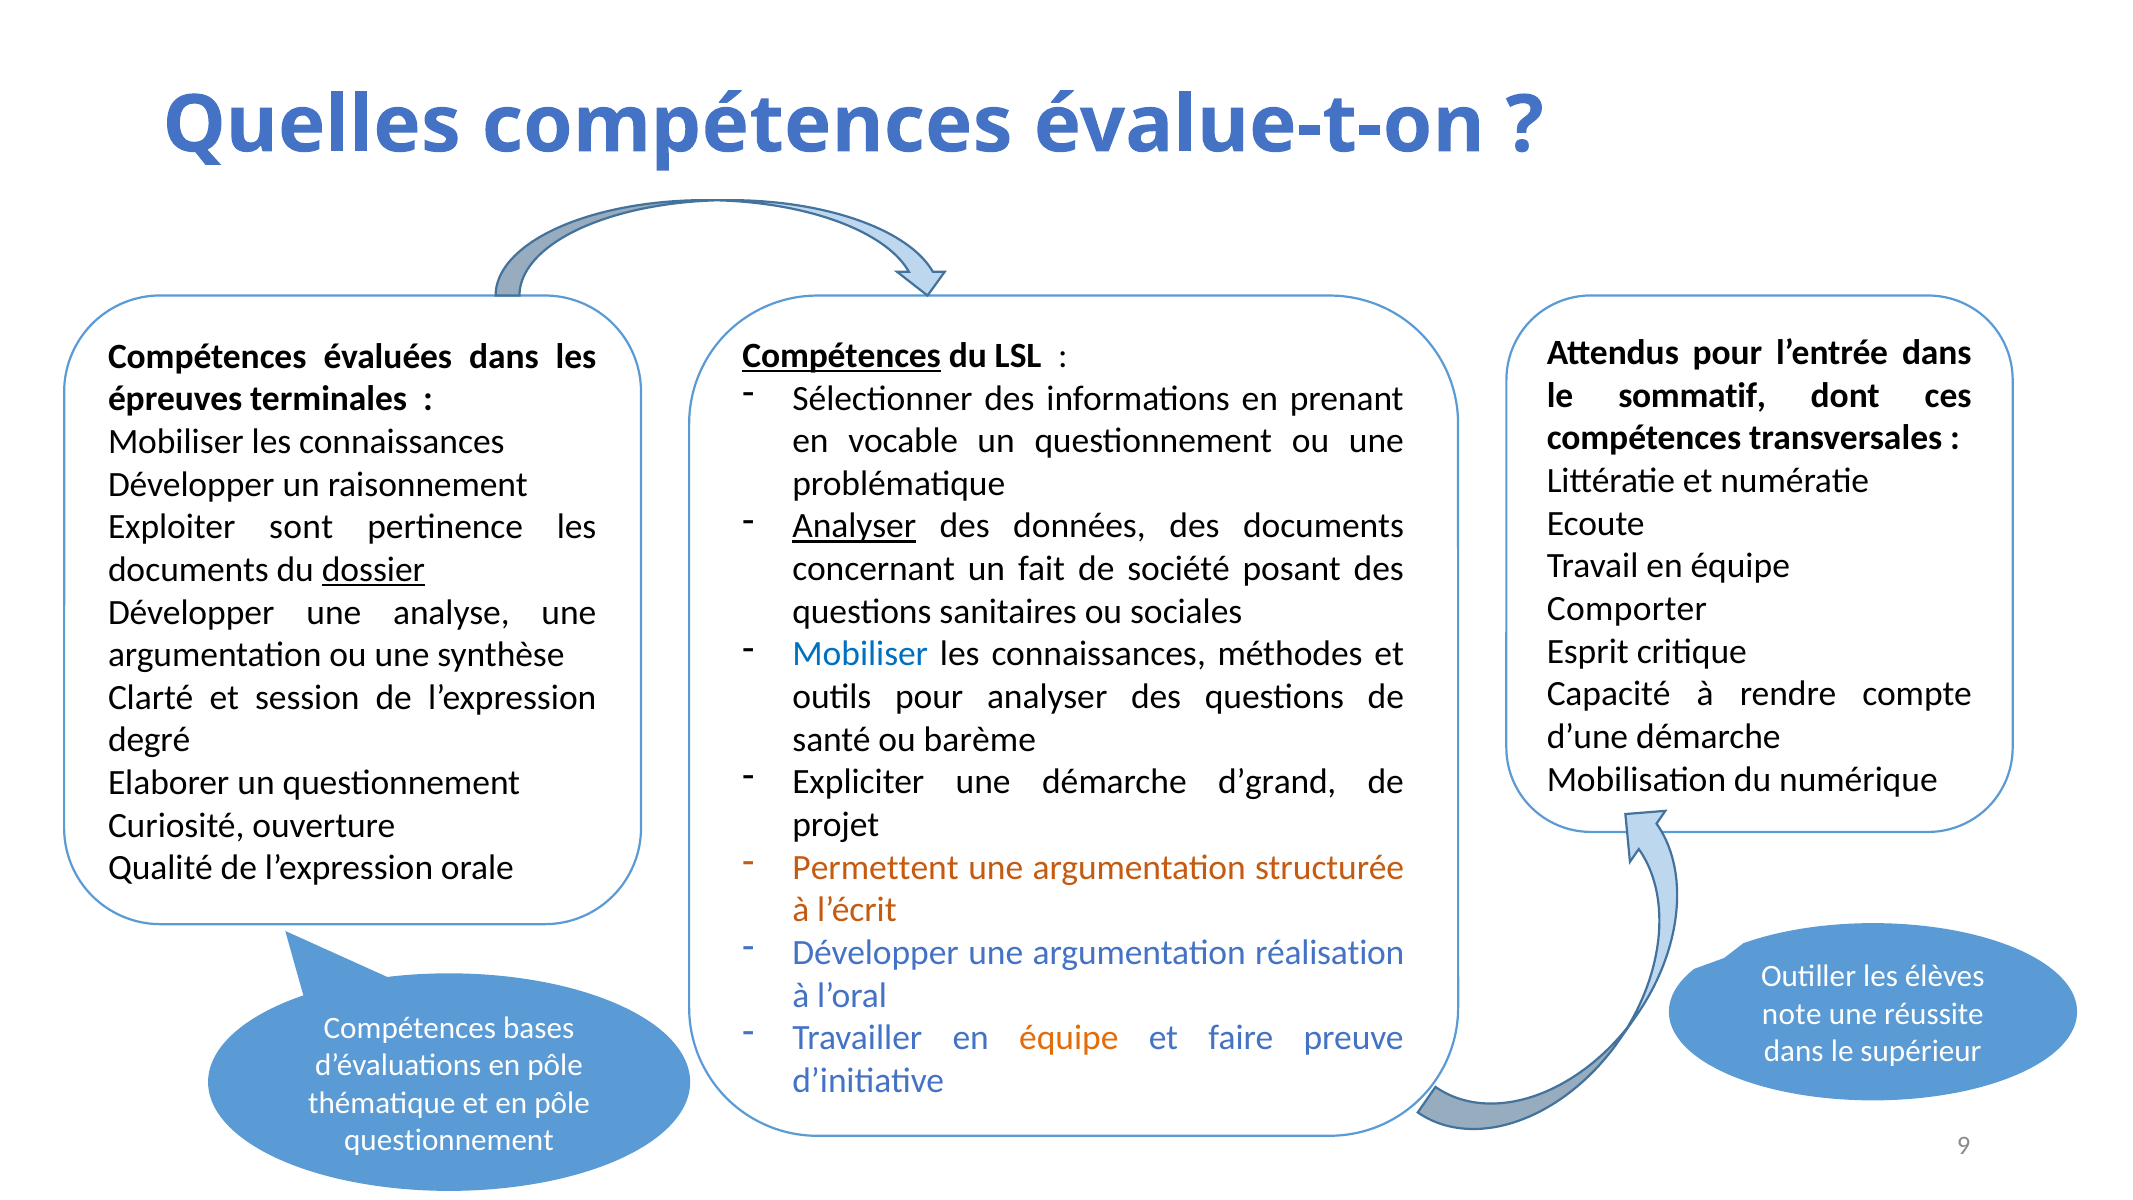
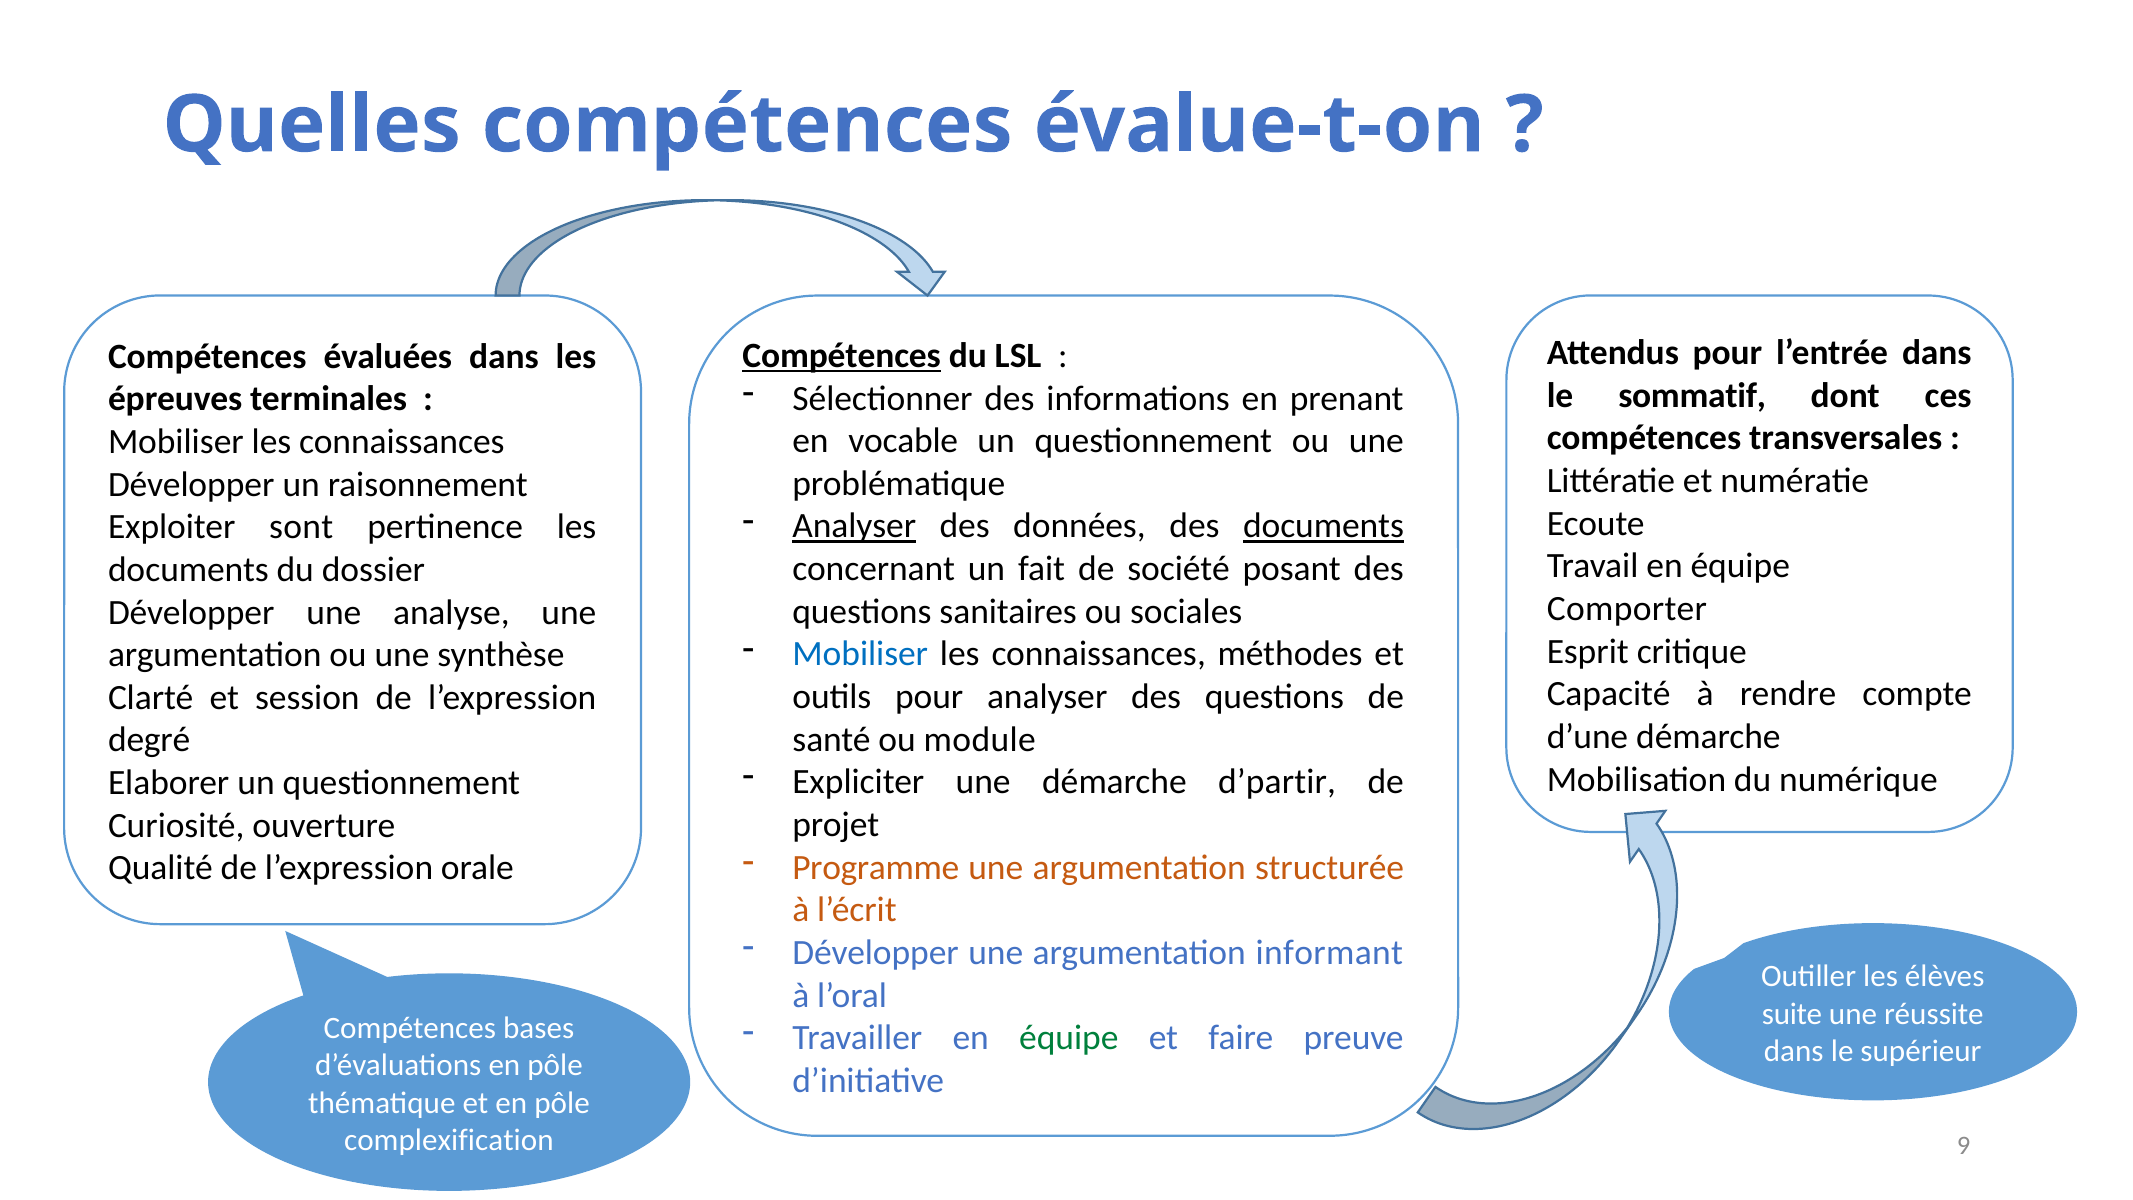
documents underline: none -> present (1323, 526)
dossier underline: present -> none (373, 570)
barème: barème -> module (980, 739)
d’grand: d’grand -> d’partir (1277, 782)
Permettent: Permettent -> Programme (876, 867)
réalisation: réalisation -> informant (1329, 953)
note: note -> suite (1792, 1014)
équipe colour: orange -> green (1069, 1038)
questionnement: questionnement -> complexification (449, 1140)
